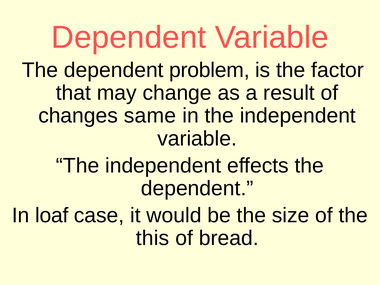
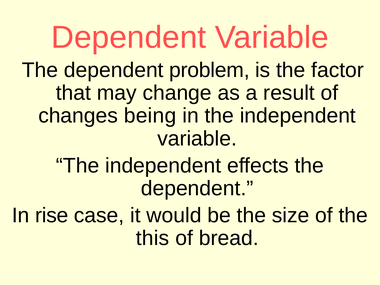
same: same -> being (150, 116)
loaf: loaf -> rise (52, 215)
